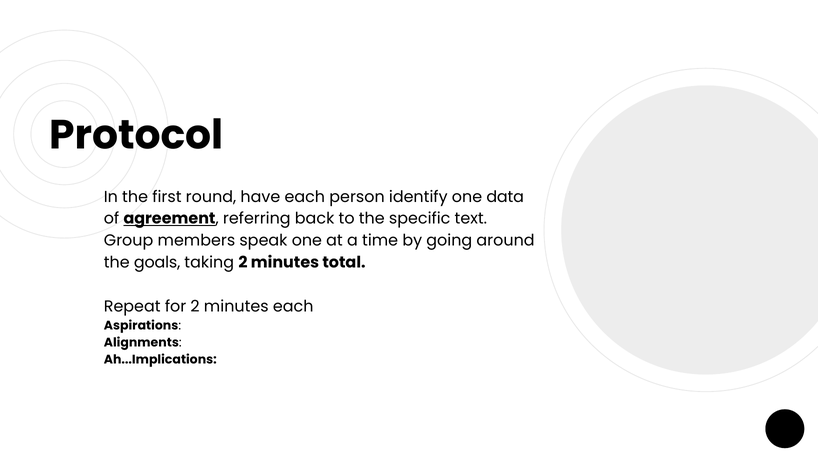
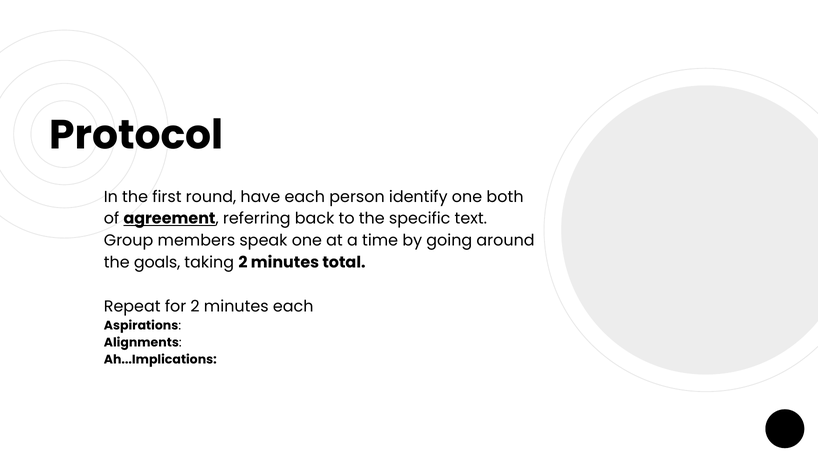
data: data -> both (505, 197)
